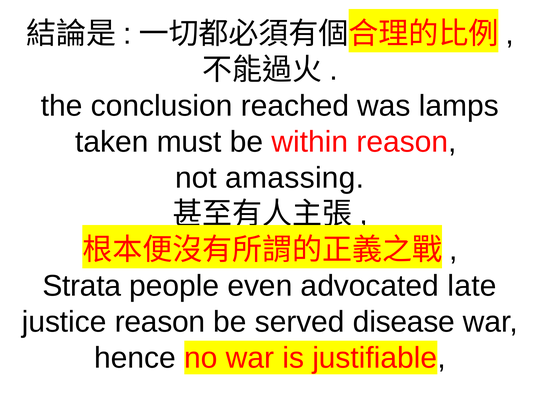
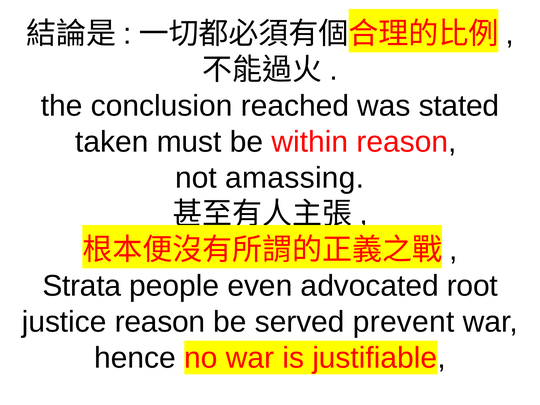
lamps: lamps -> stated (459, 106)
late: late -> root (472, 286)
disease: disease -> prevent (404, 322)
